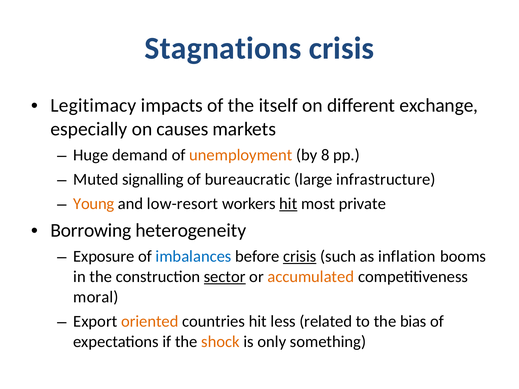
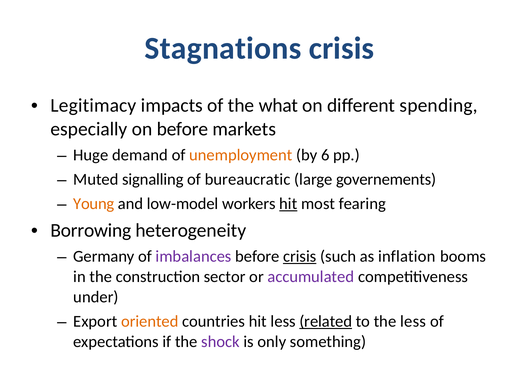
itself: itself -> what (278, 106)
exchange: exchange -> spending (439, 106)
on causes: causes -> before (182, 129)
8: 8 -> 6 (325, 155)
infrastructure: infrastructure -> governements (386, 180)
low-resort: low-resort -> low-model (183, 204)
private: private -> fearing (362, 204)
Exposure: Exposure -> Germany (104, 257)
imbalances colour: blue -> purple (194, 257)
sector underline: present -> none (225, 277)
accumulated colour: orange -> purple (311, 277)
moral: moral -> under (96, 297)
related underline: none -> present (326, 322)
the bias: bias -> less (413, 322)
shock colour: orange -> purple (221, 342)
